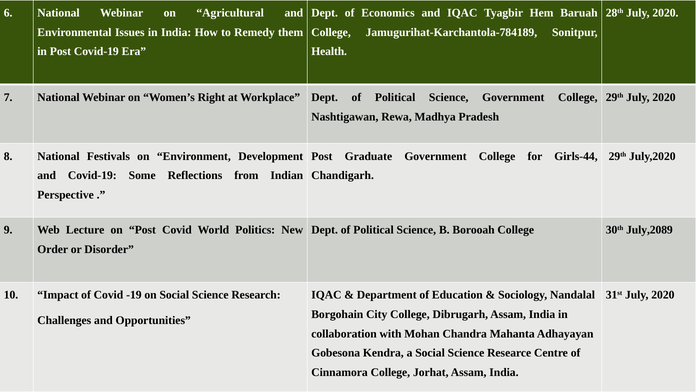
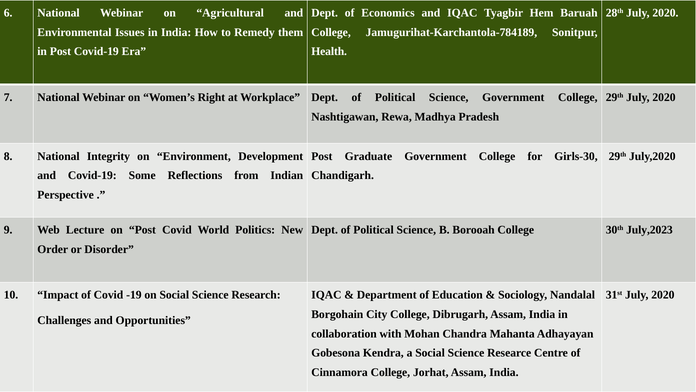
Festivals: Festivals -> Integrity (108, 156)
Girls-44: Girls-44 -> Girls-30 (576, 156)
July,2089: July,2089 -> July,2023 (649, 230)
